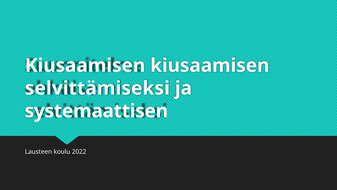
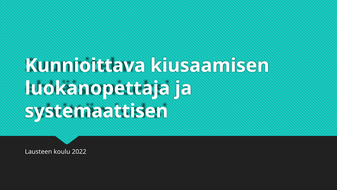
Kiusaamisen: Kiusaamisen -> Kunnioittava (85, 65)
selvittämiseksi: selvittämiseksi -> luokanopettaja (97, 88)
